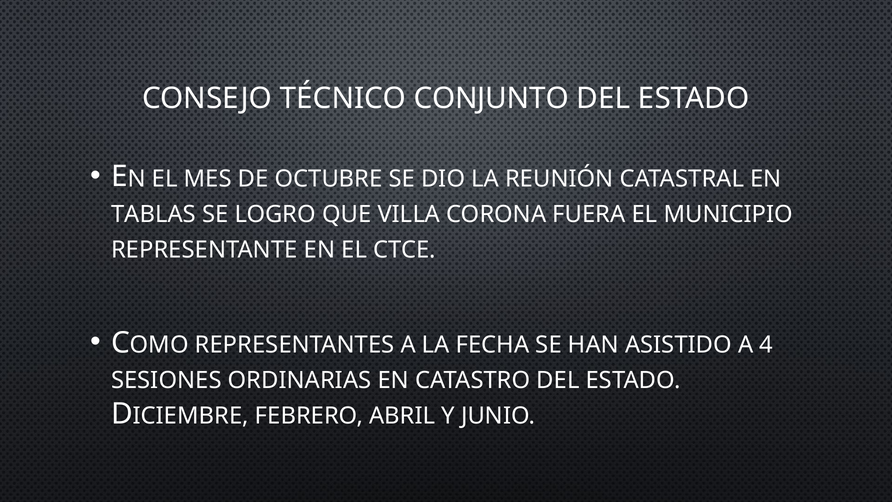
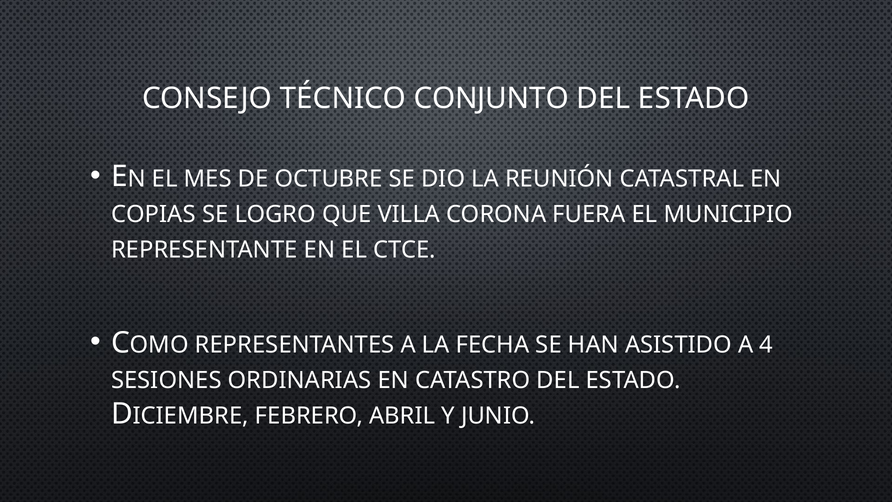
TABLAS: TABLAS -> COPIAS (153, 214)
